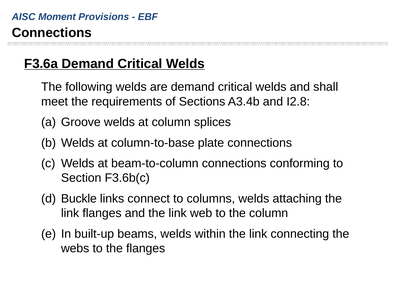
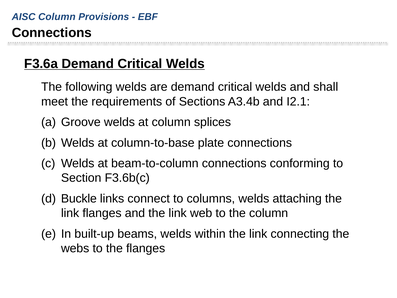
AISC Moment: Moment -> Column (57, 17)
I2.8: I2.8 -> I2.1 (298, 101)
